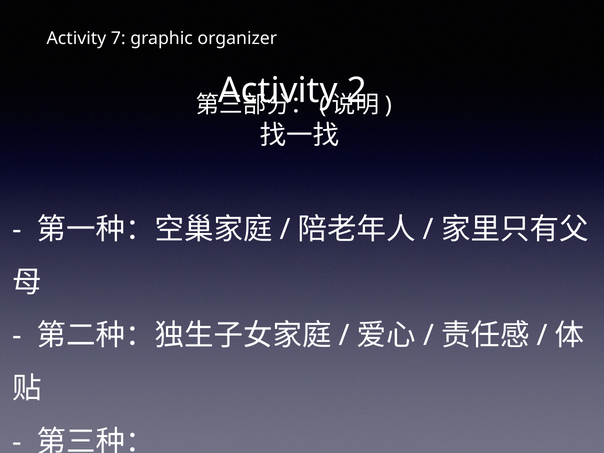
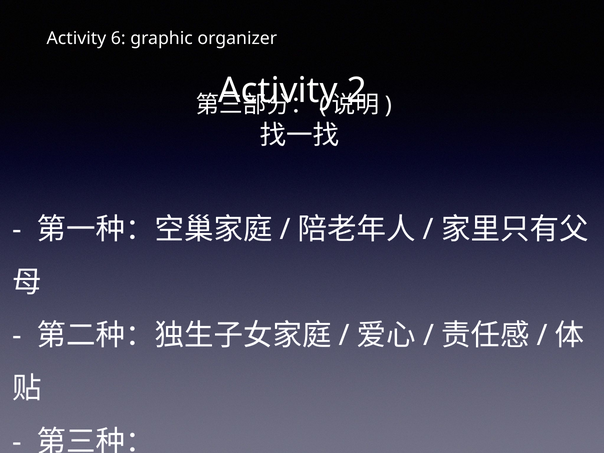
7: 7 -> 6 (118, 39)
